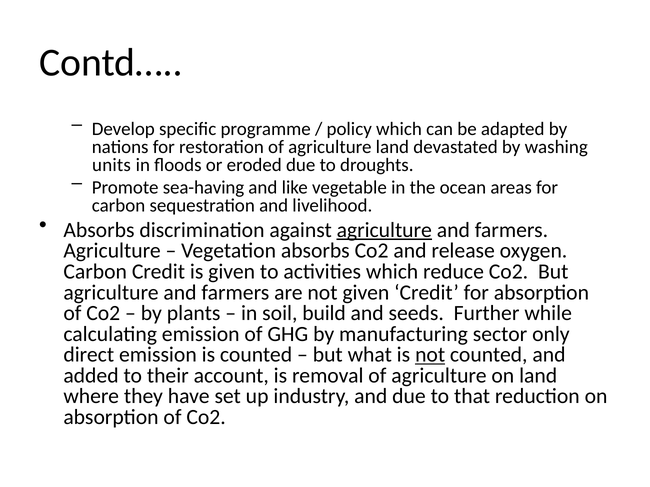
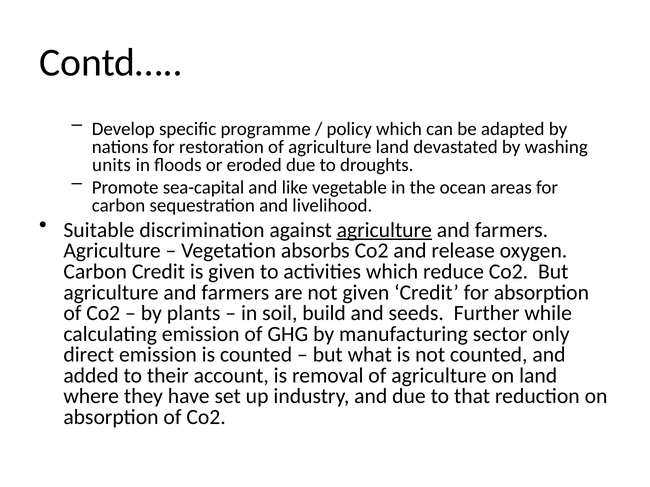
sea-having: sea-having -> sea-capital (204, 188)
Absorbs: Absorbs -> Suitable (99, 230)
not underline: present -> none (430, 355)
